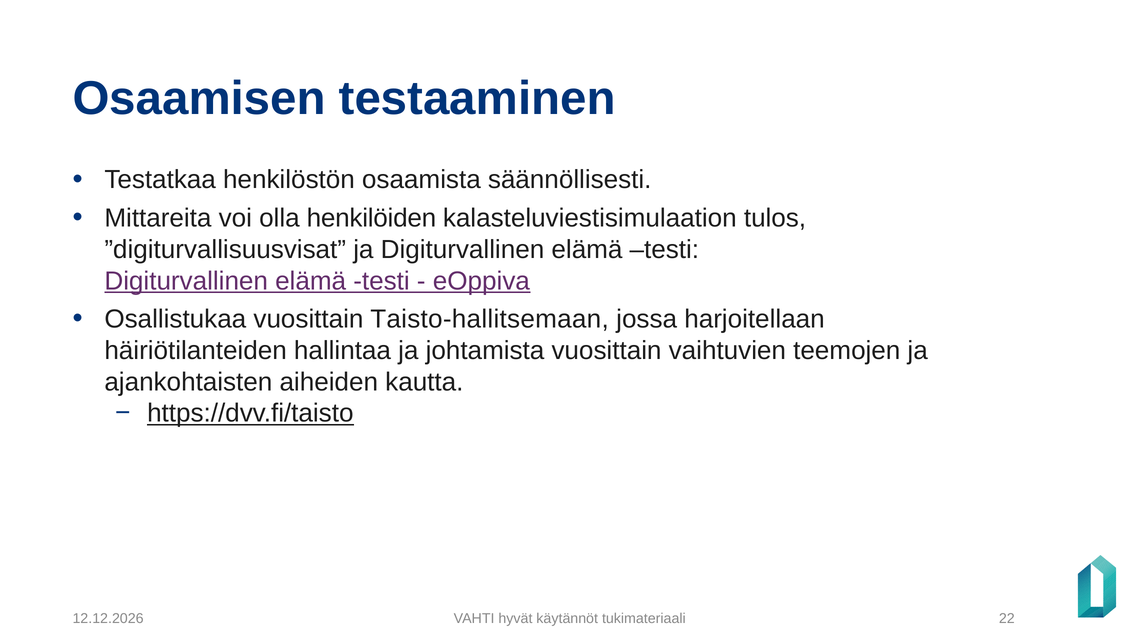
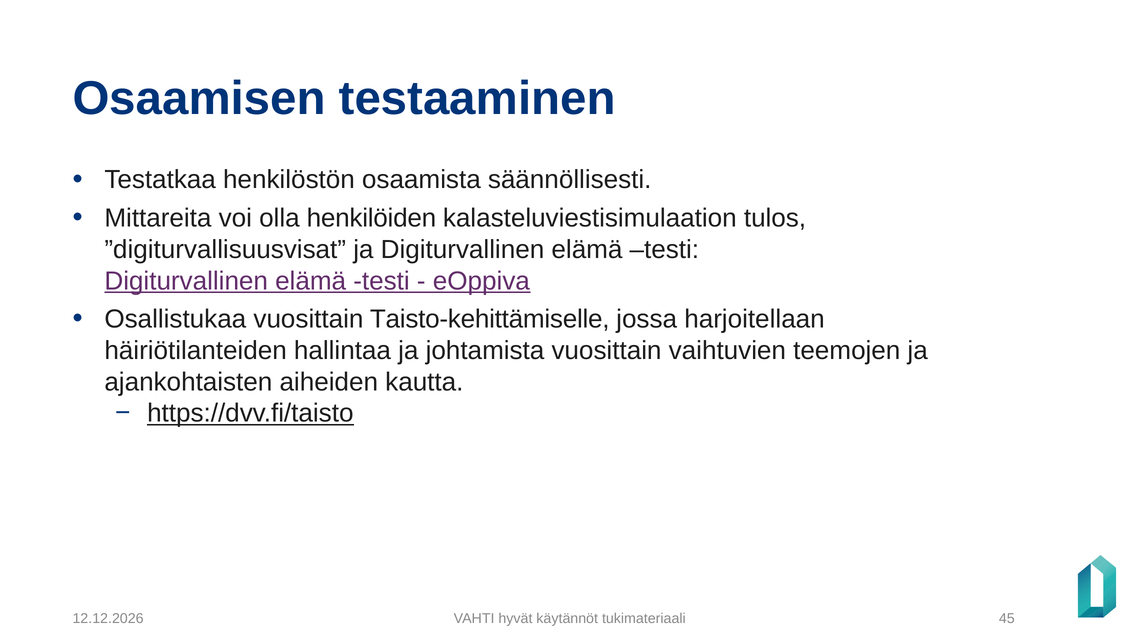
Taisto-hallitsemaan: Taisto-hallitsemaan -> Taisto-kehittämiselle (490, 319)
22: 22 -> 45 (1007, 619)
